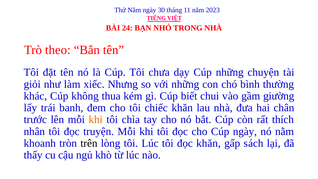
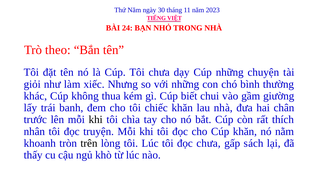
khi colour: orange -> black (96, 119)
Cúp ngày: ngày -> khăn (245, 131)
đọc khăn: khăn -> chưa (208, 143)
